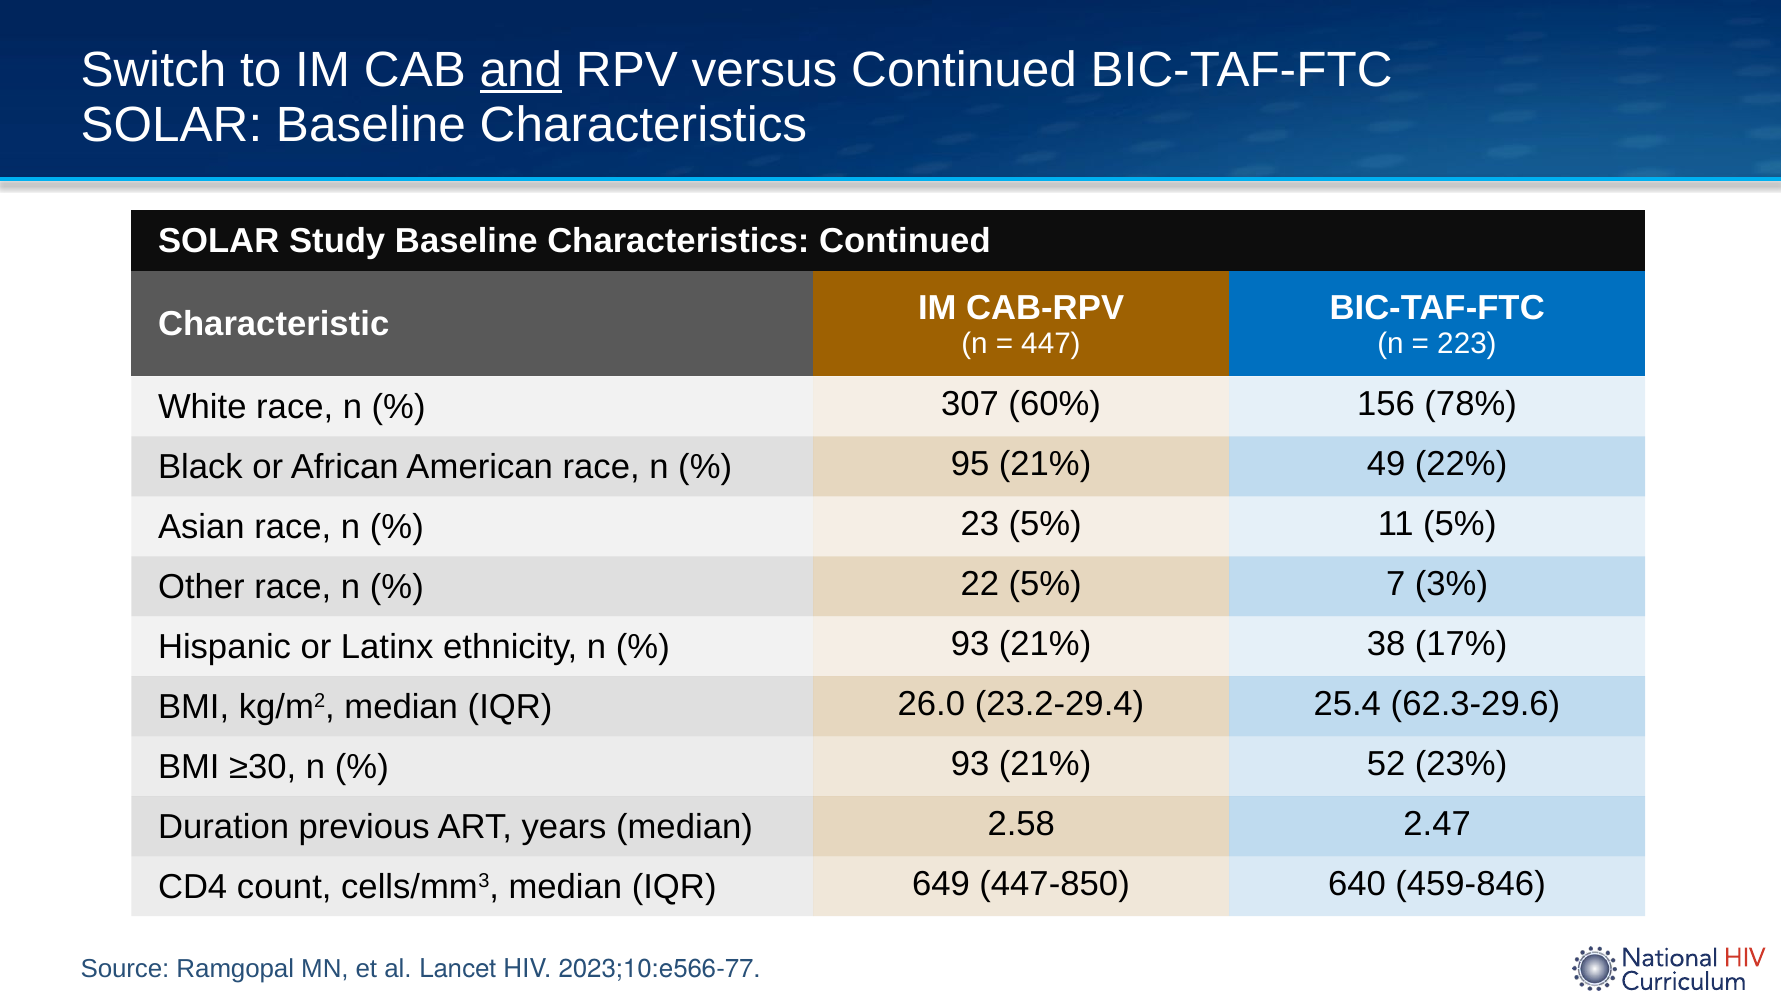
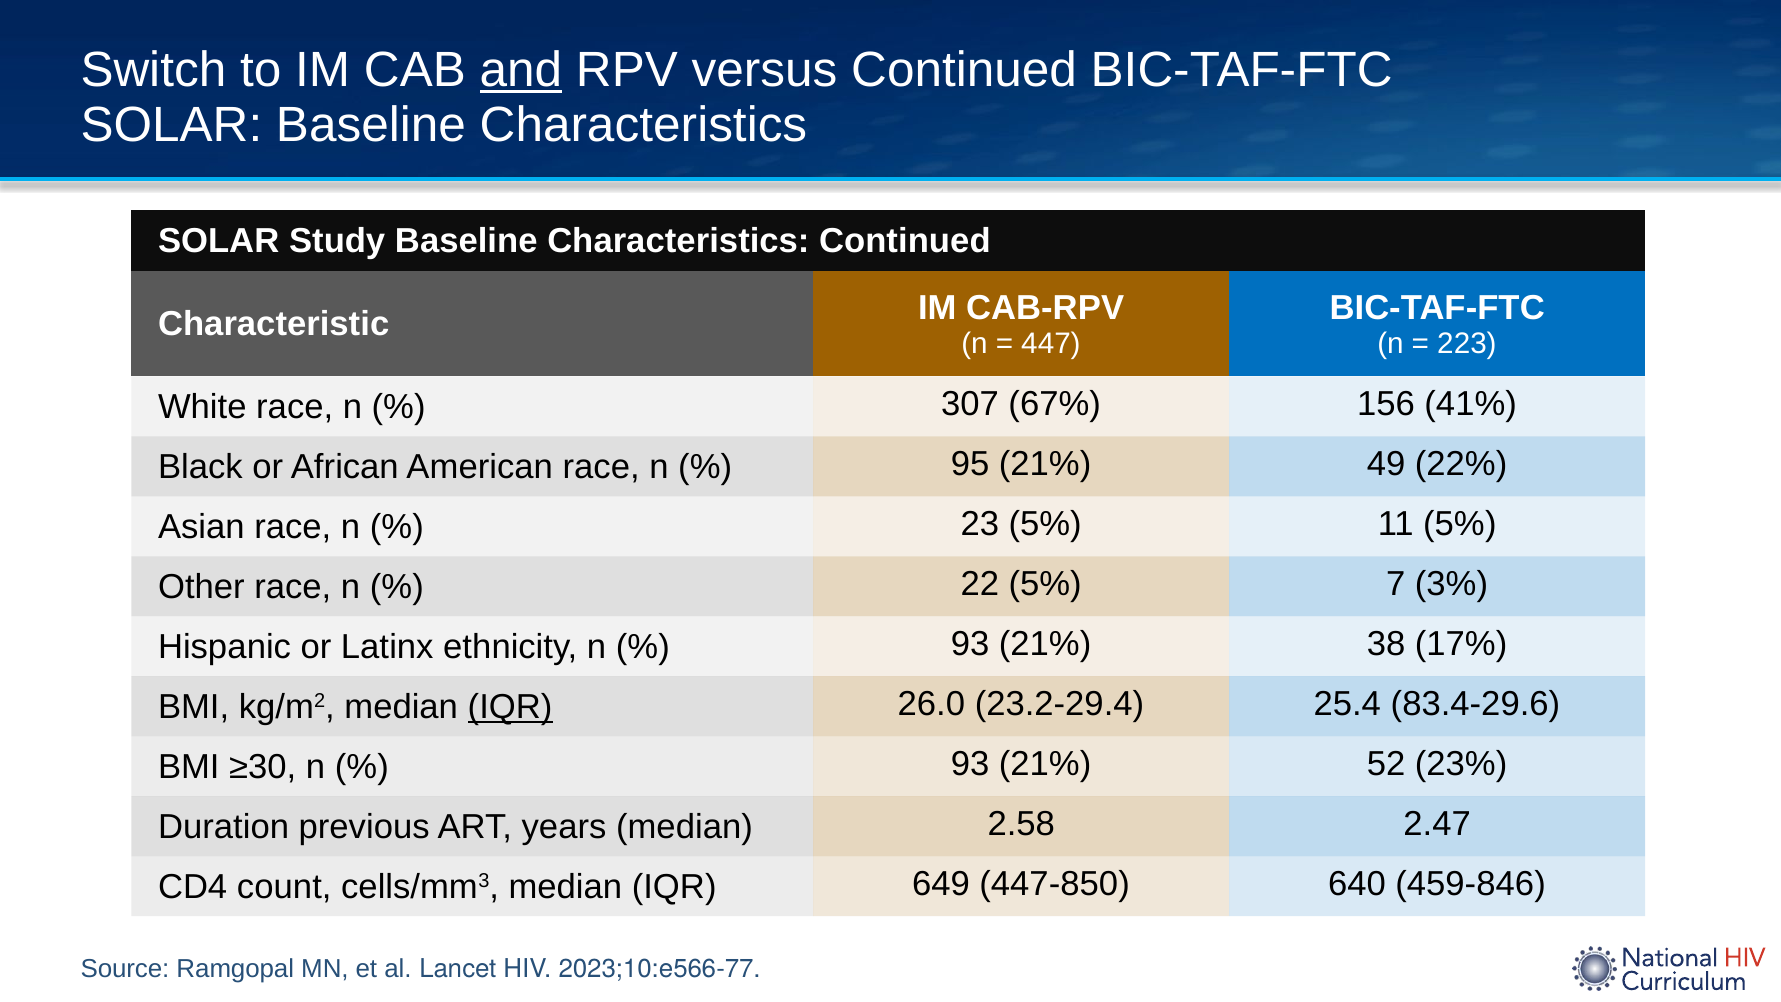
60%: 60% -> 67% (1055, 404)
78%: 78% -> 41% (1471, 404)
IQR underline: none -> present (510, 707)
62.3-29.6: 62.3-29.6 -> 83.4-29.6 (1475, 704)
